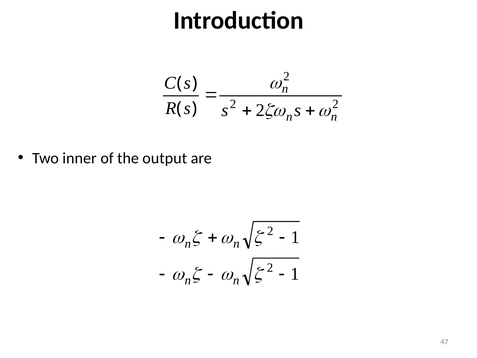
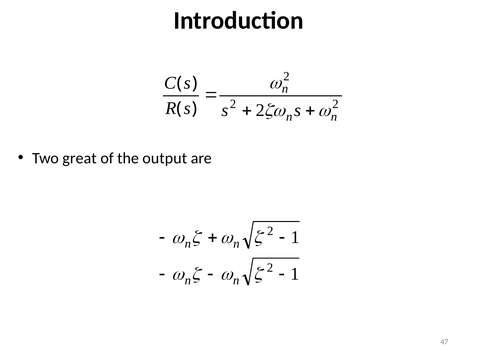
inner: inner -> great (80, 158)
